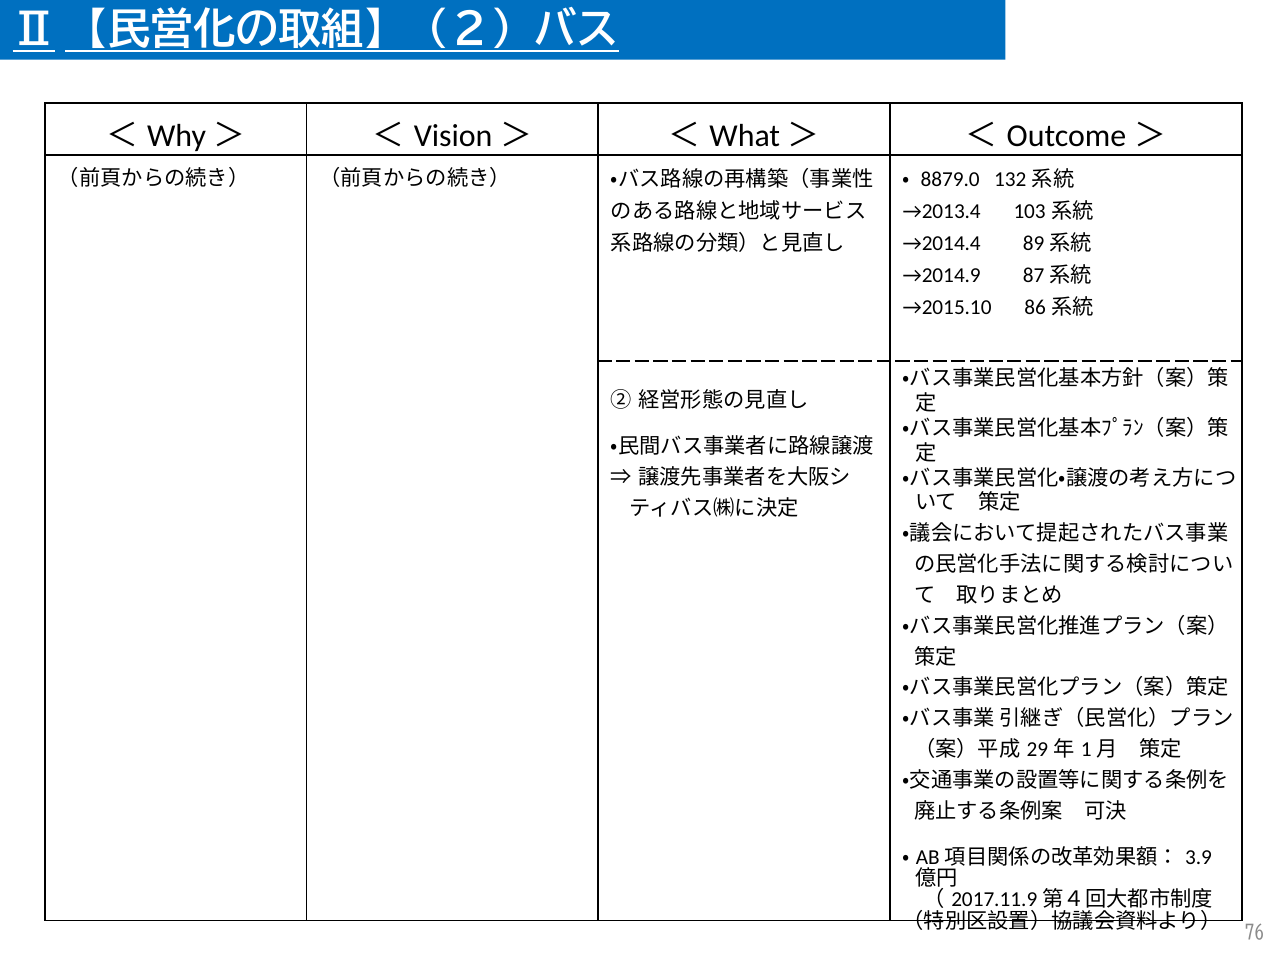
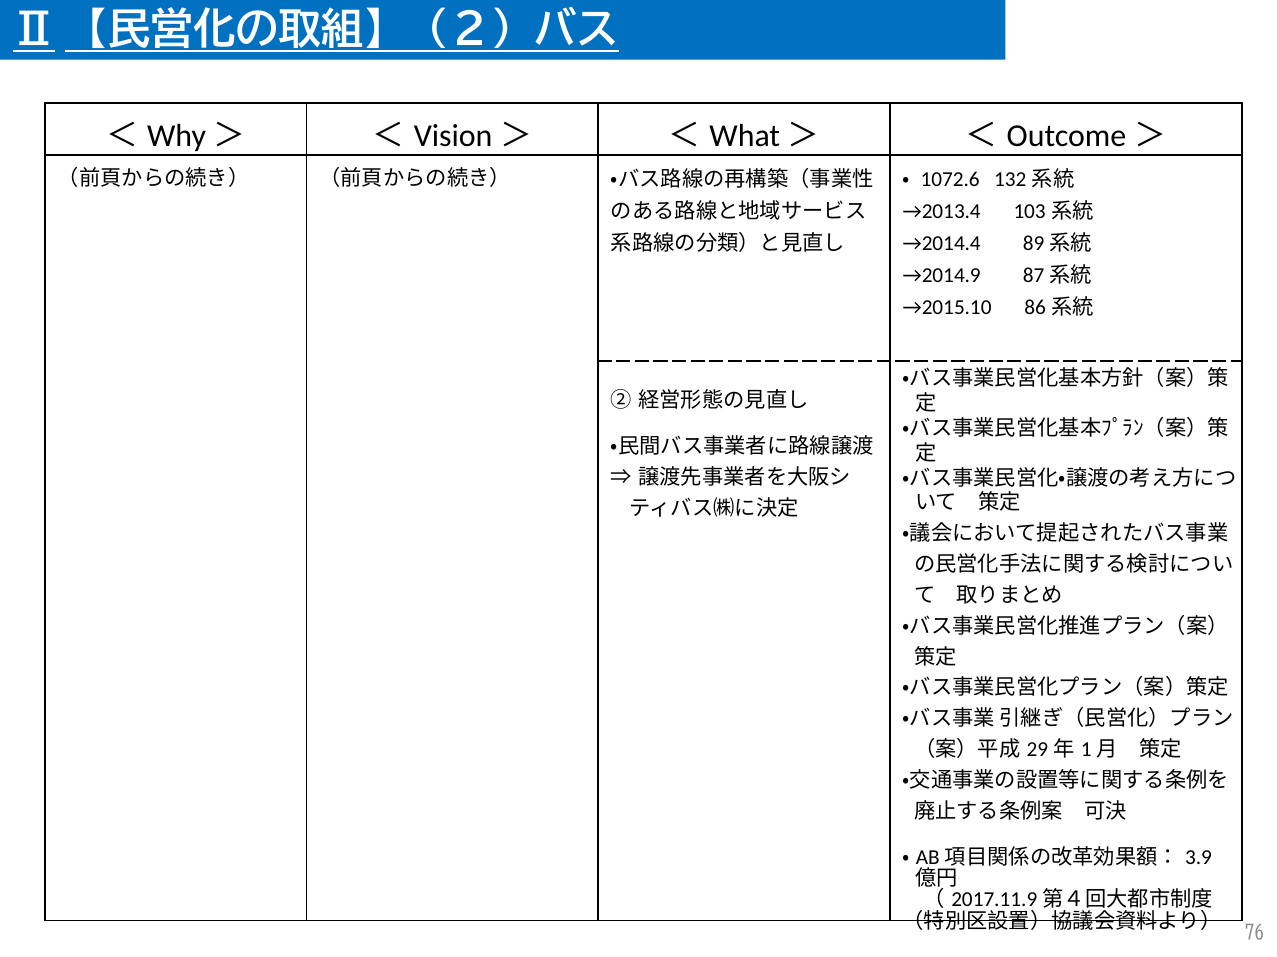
8879.0: 8879.0 -> 1072.6 (950, 180)
